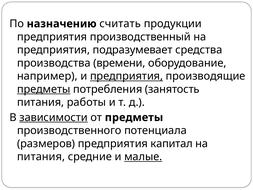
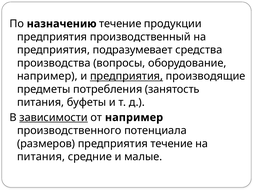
назначению считать: считать -> течение (120, 24)
времени: времени -> вопросы (119, 63)
предметы underline: present -> none (44, 89)
работы: работы -> буфеты (87, 102)
от предметы: предметы -> например (134, 117)
предприятия капитал: капитал -> течение (172, 143)
малые underline: present -> none (143, 157)
